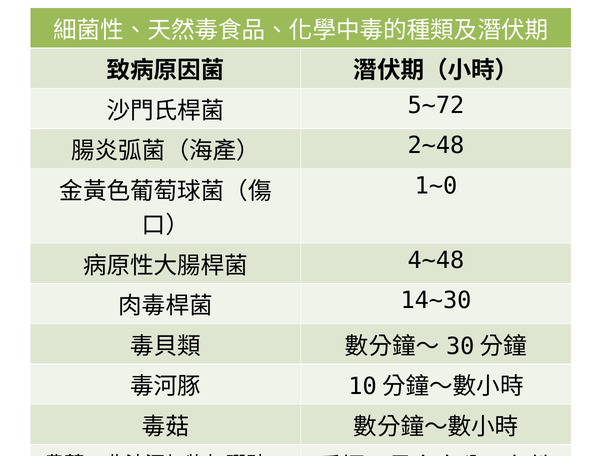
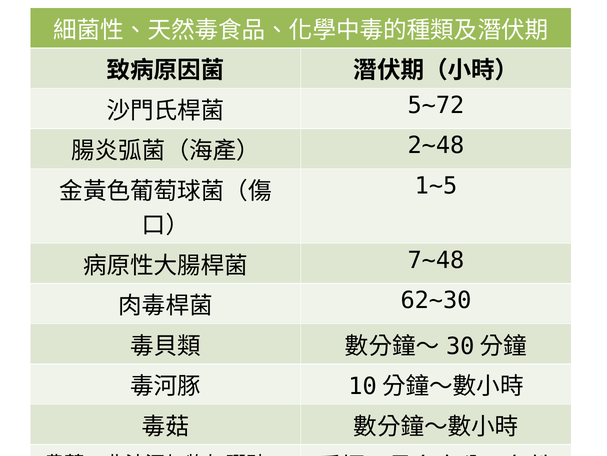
1~0: 1~0 -> 1~5 (436, 186)
4~48: 4~48 -> 7~48 (436, 260)
14~30: 14~30 -> 62~30 (436, 300)
